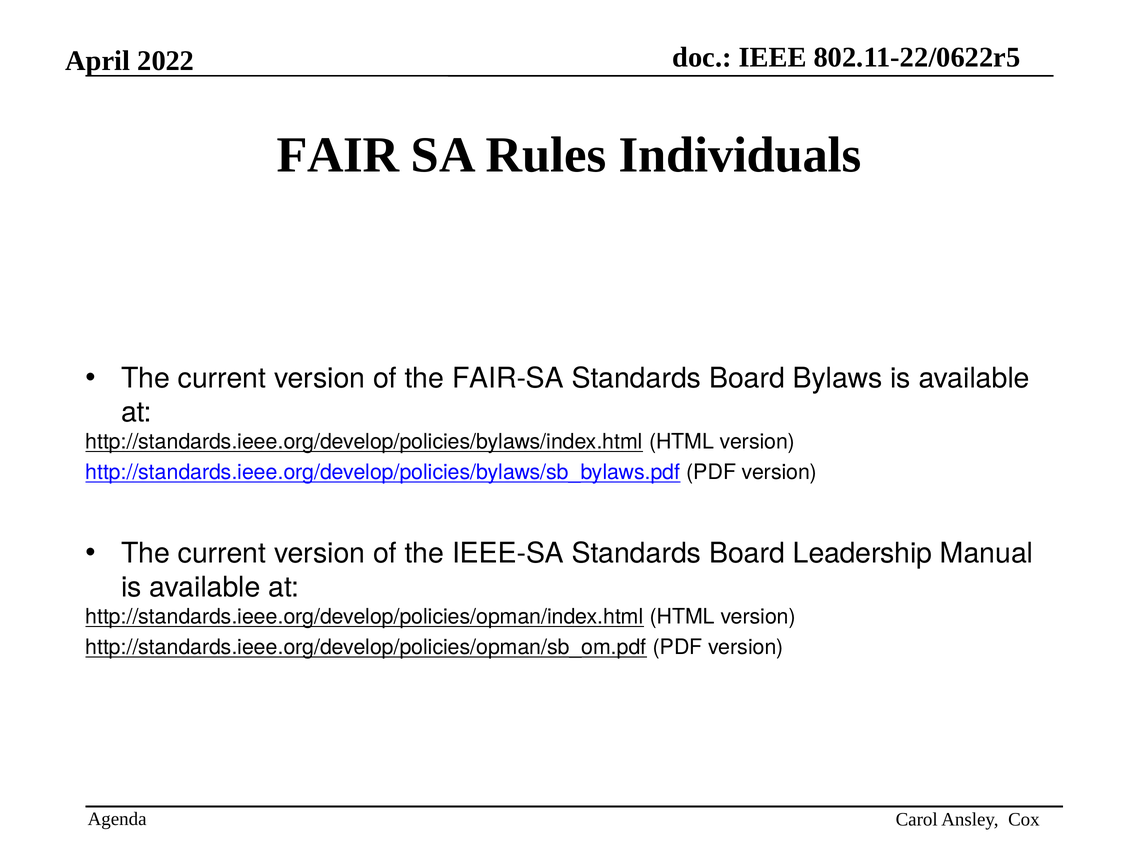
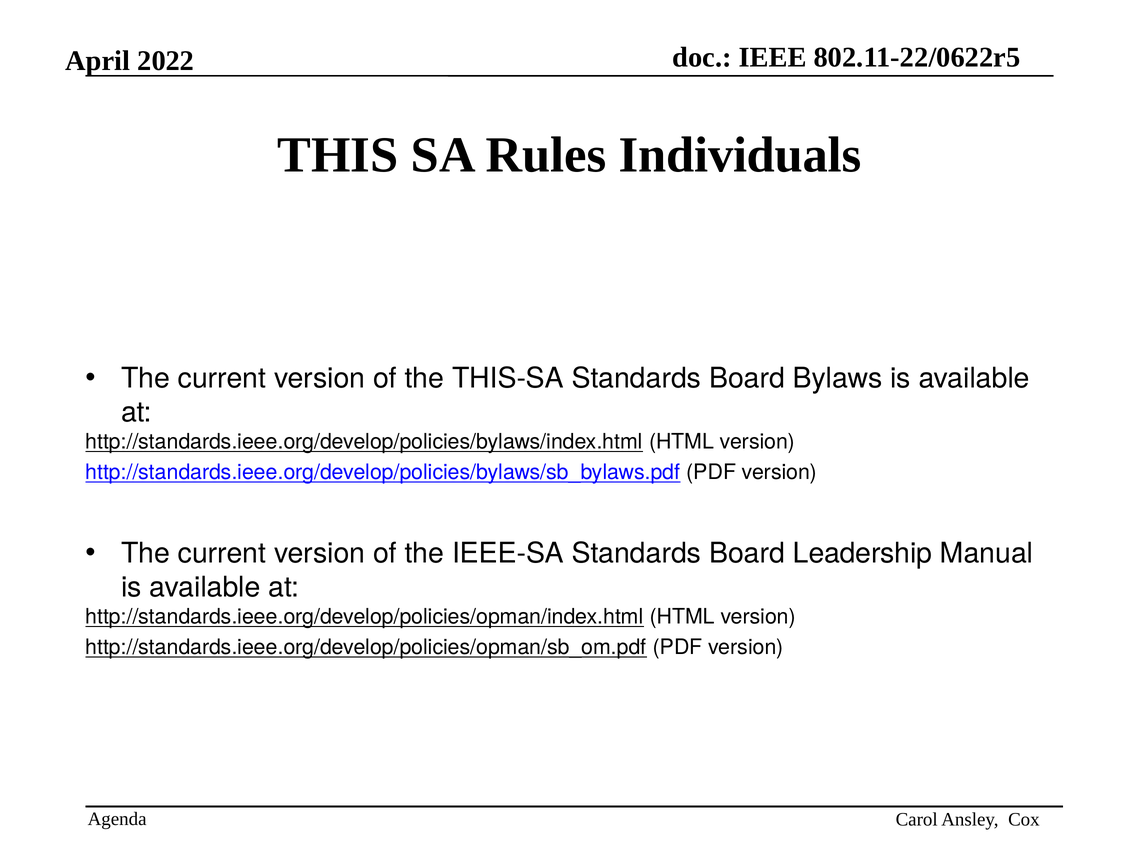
FAIR: FAIR -> THIS (338, 155)
FAIR-SA: FAIR-SA -> THIS-SA (508, 378)
